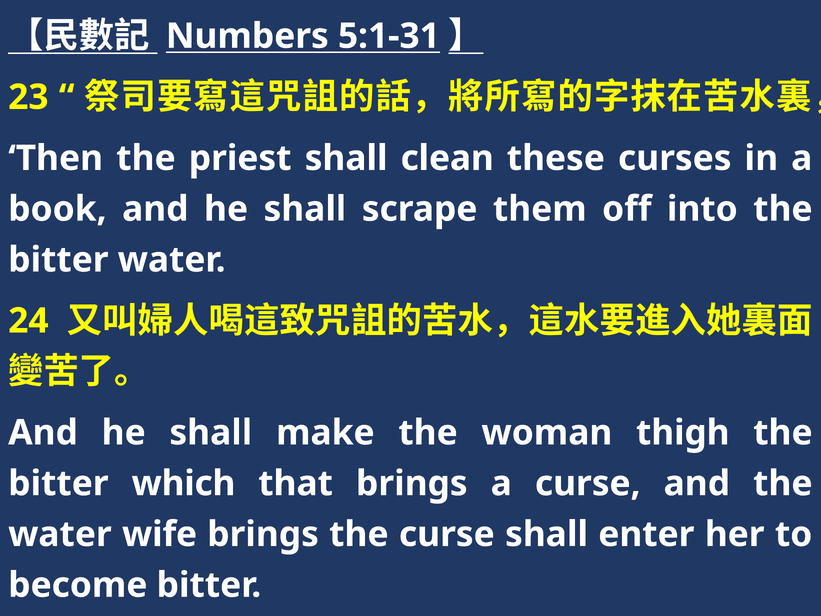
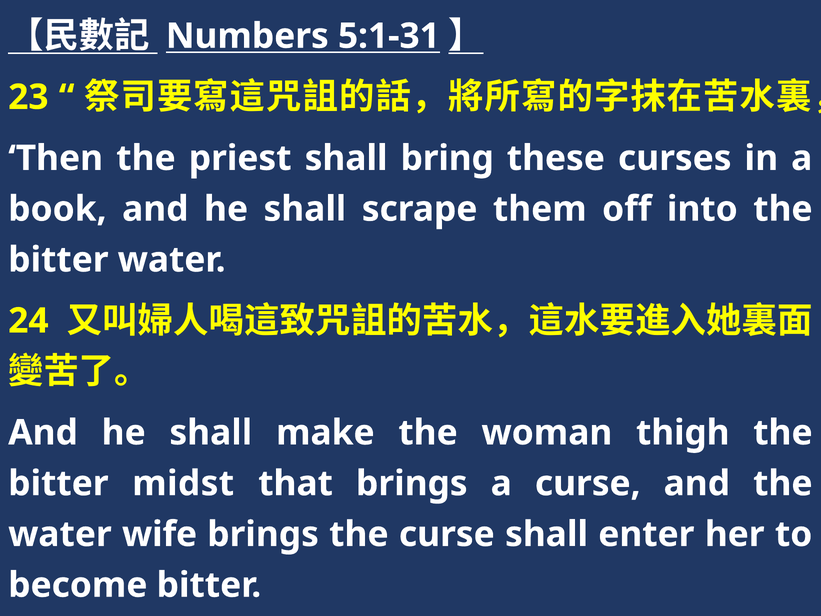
clean: clean -> bring (447, 158)
which: which -> midst (183, 483)
